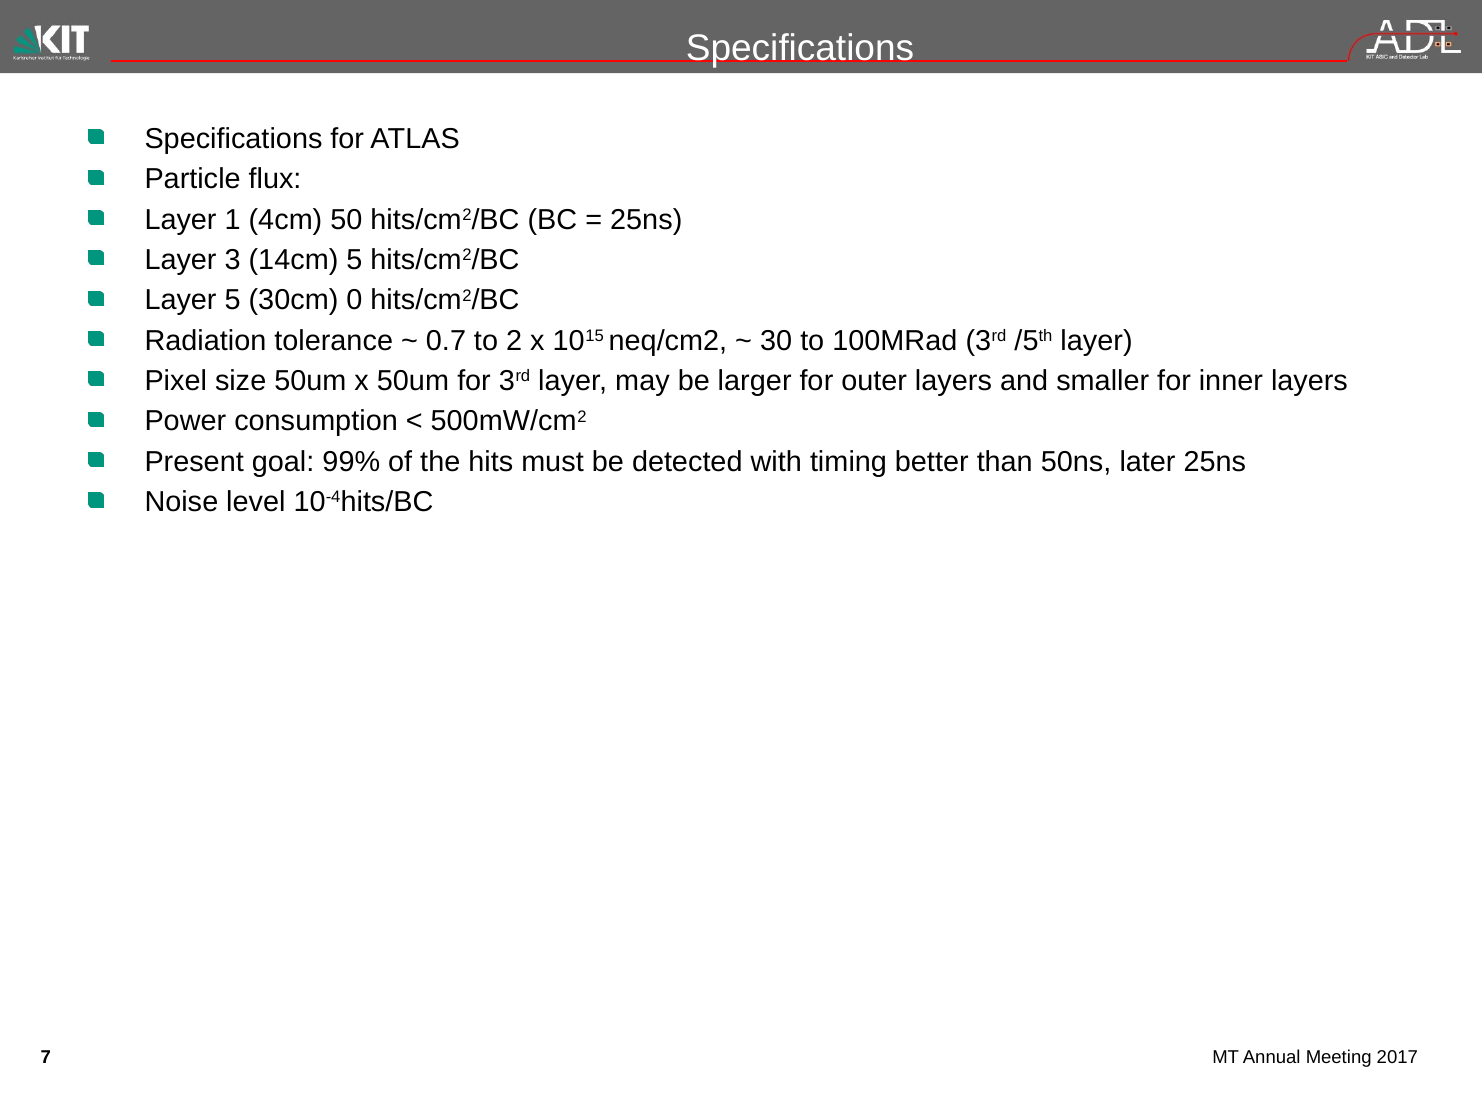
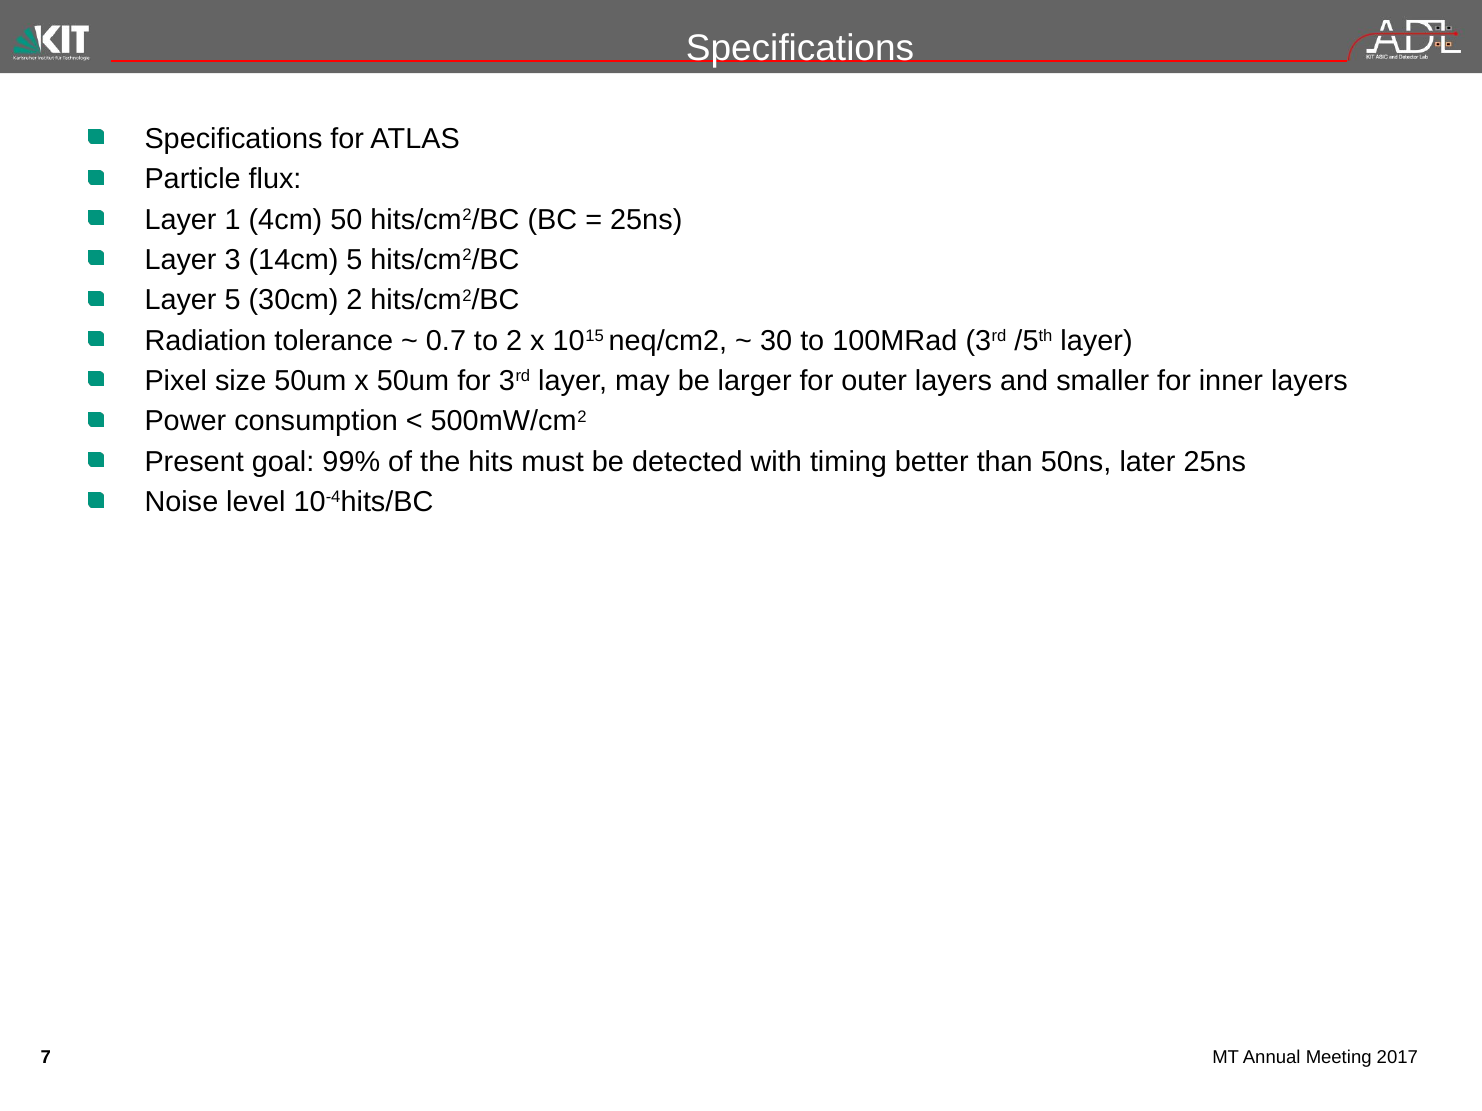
30cm 0: 0 -> 2 (354, 300)
